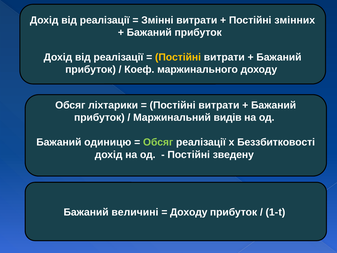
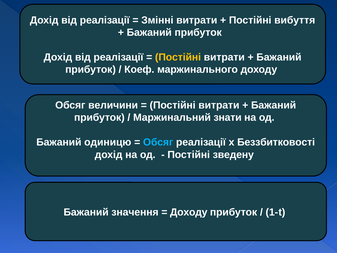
змінних: змінних -> вибуття (295, 20)
ліхтарики: ліхтарики -> величини (113, 105)
видів: видів -> знати (228, 117)
Обсяг colour: light green -> light blue (158, 142)
величині: величині -> значення (135, 212)
